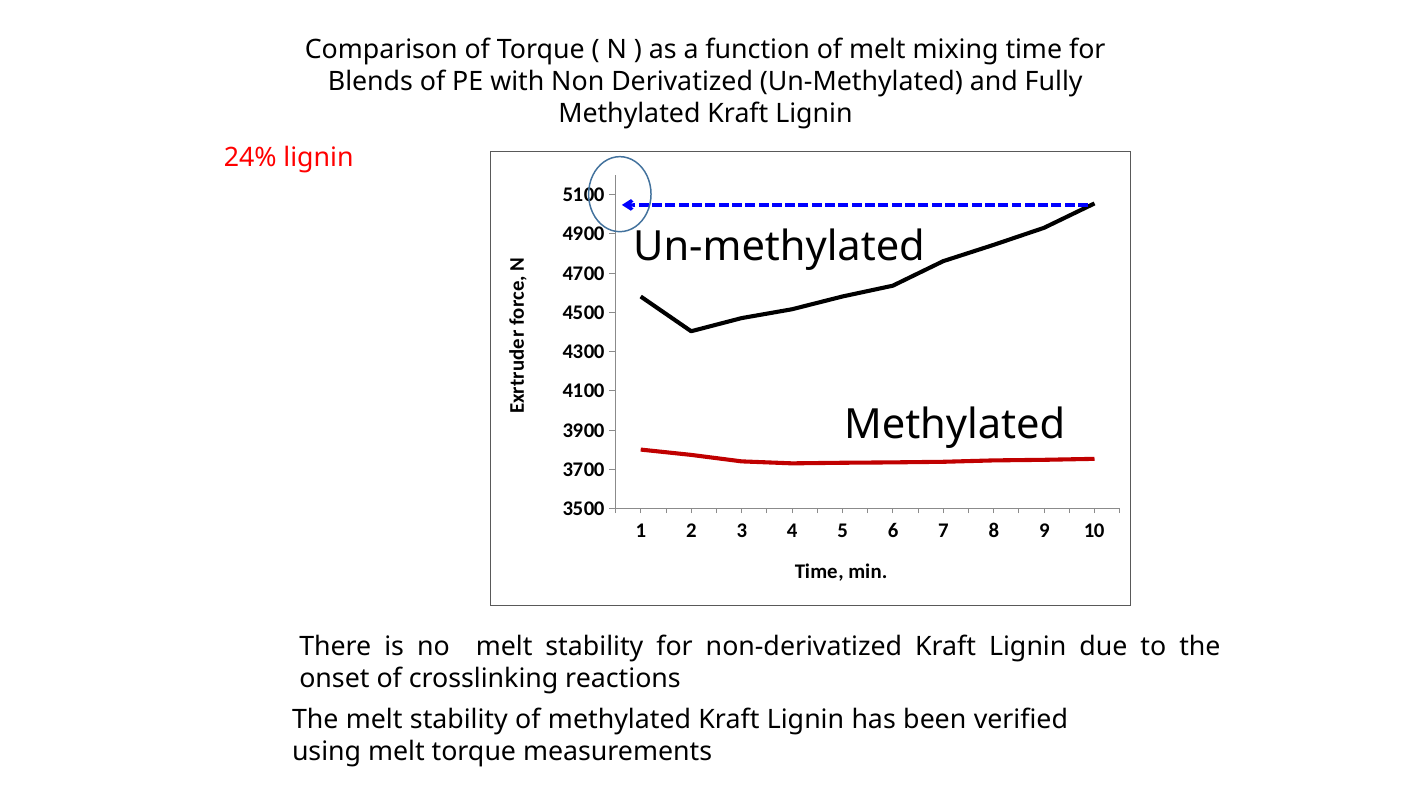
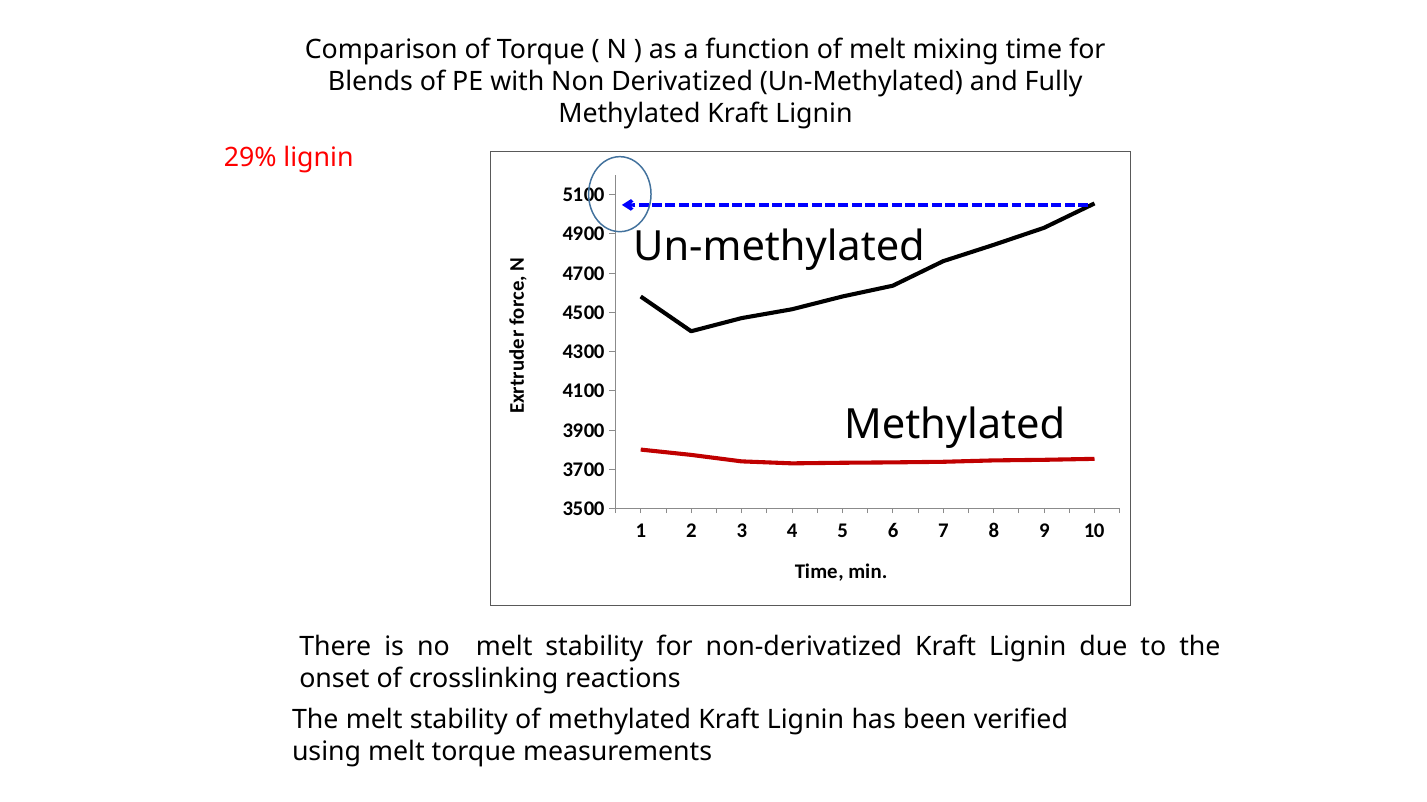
24%: 24% -> 29% (250, 158)
